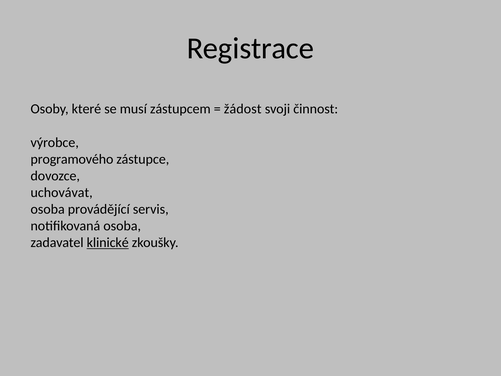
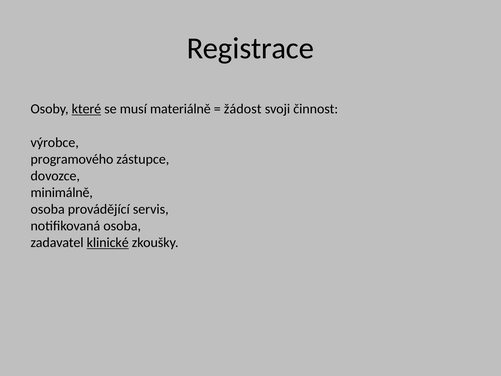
které underline: none -> present (86, 109)
zástupcem: zástupcem -> materiálně (180, 109)
uchovávat: uchovávat -> minimálně (62, 192)
